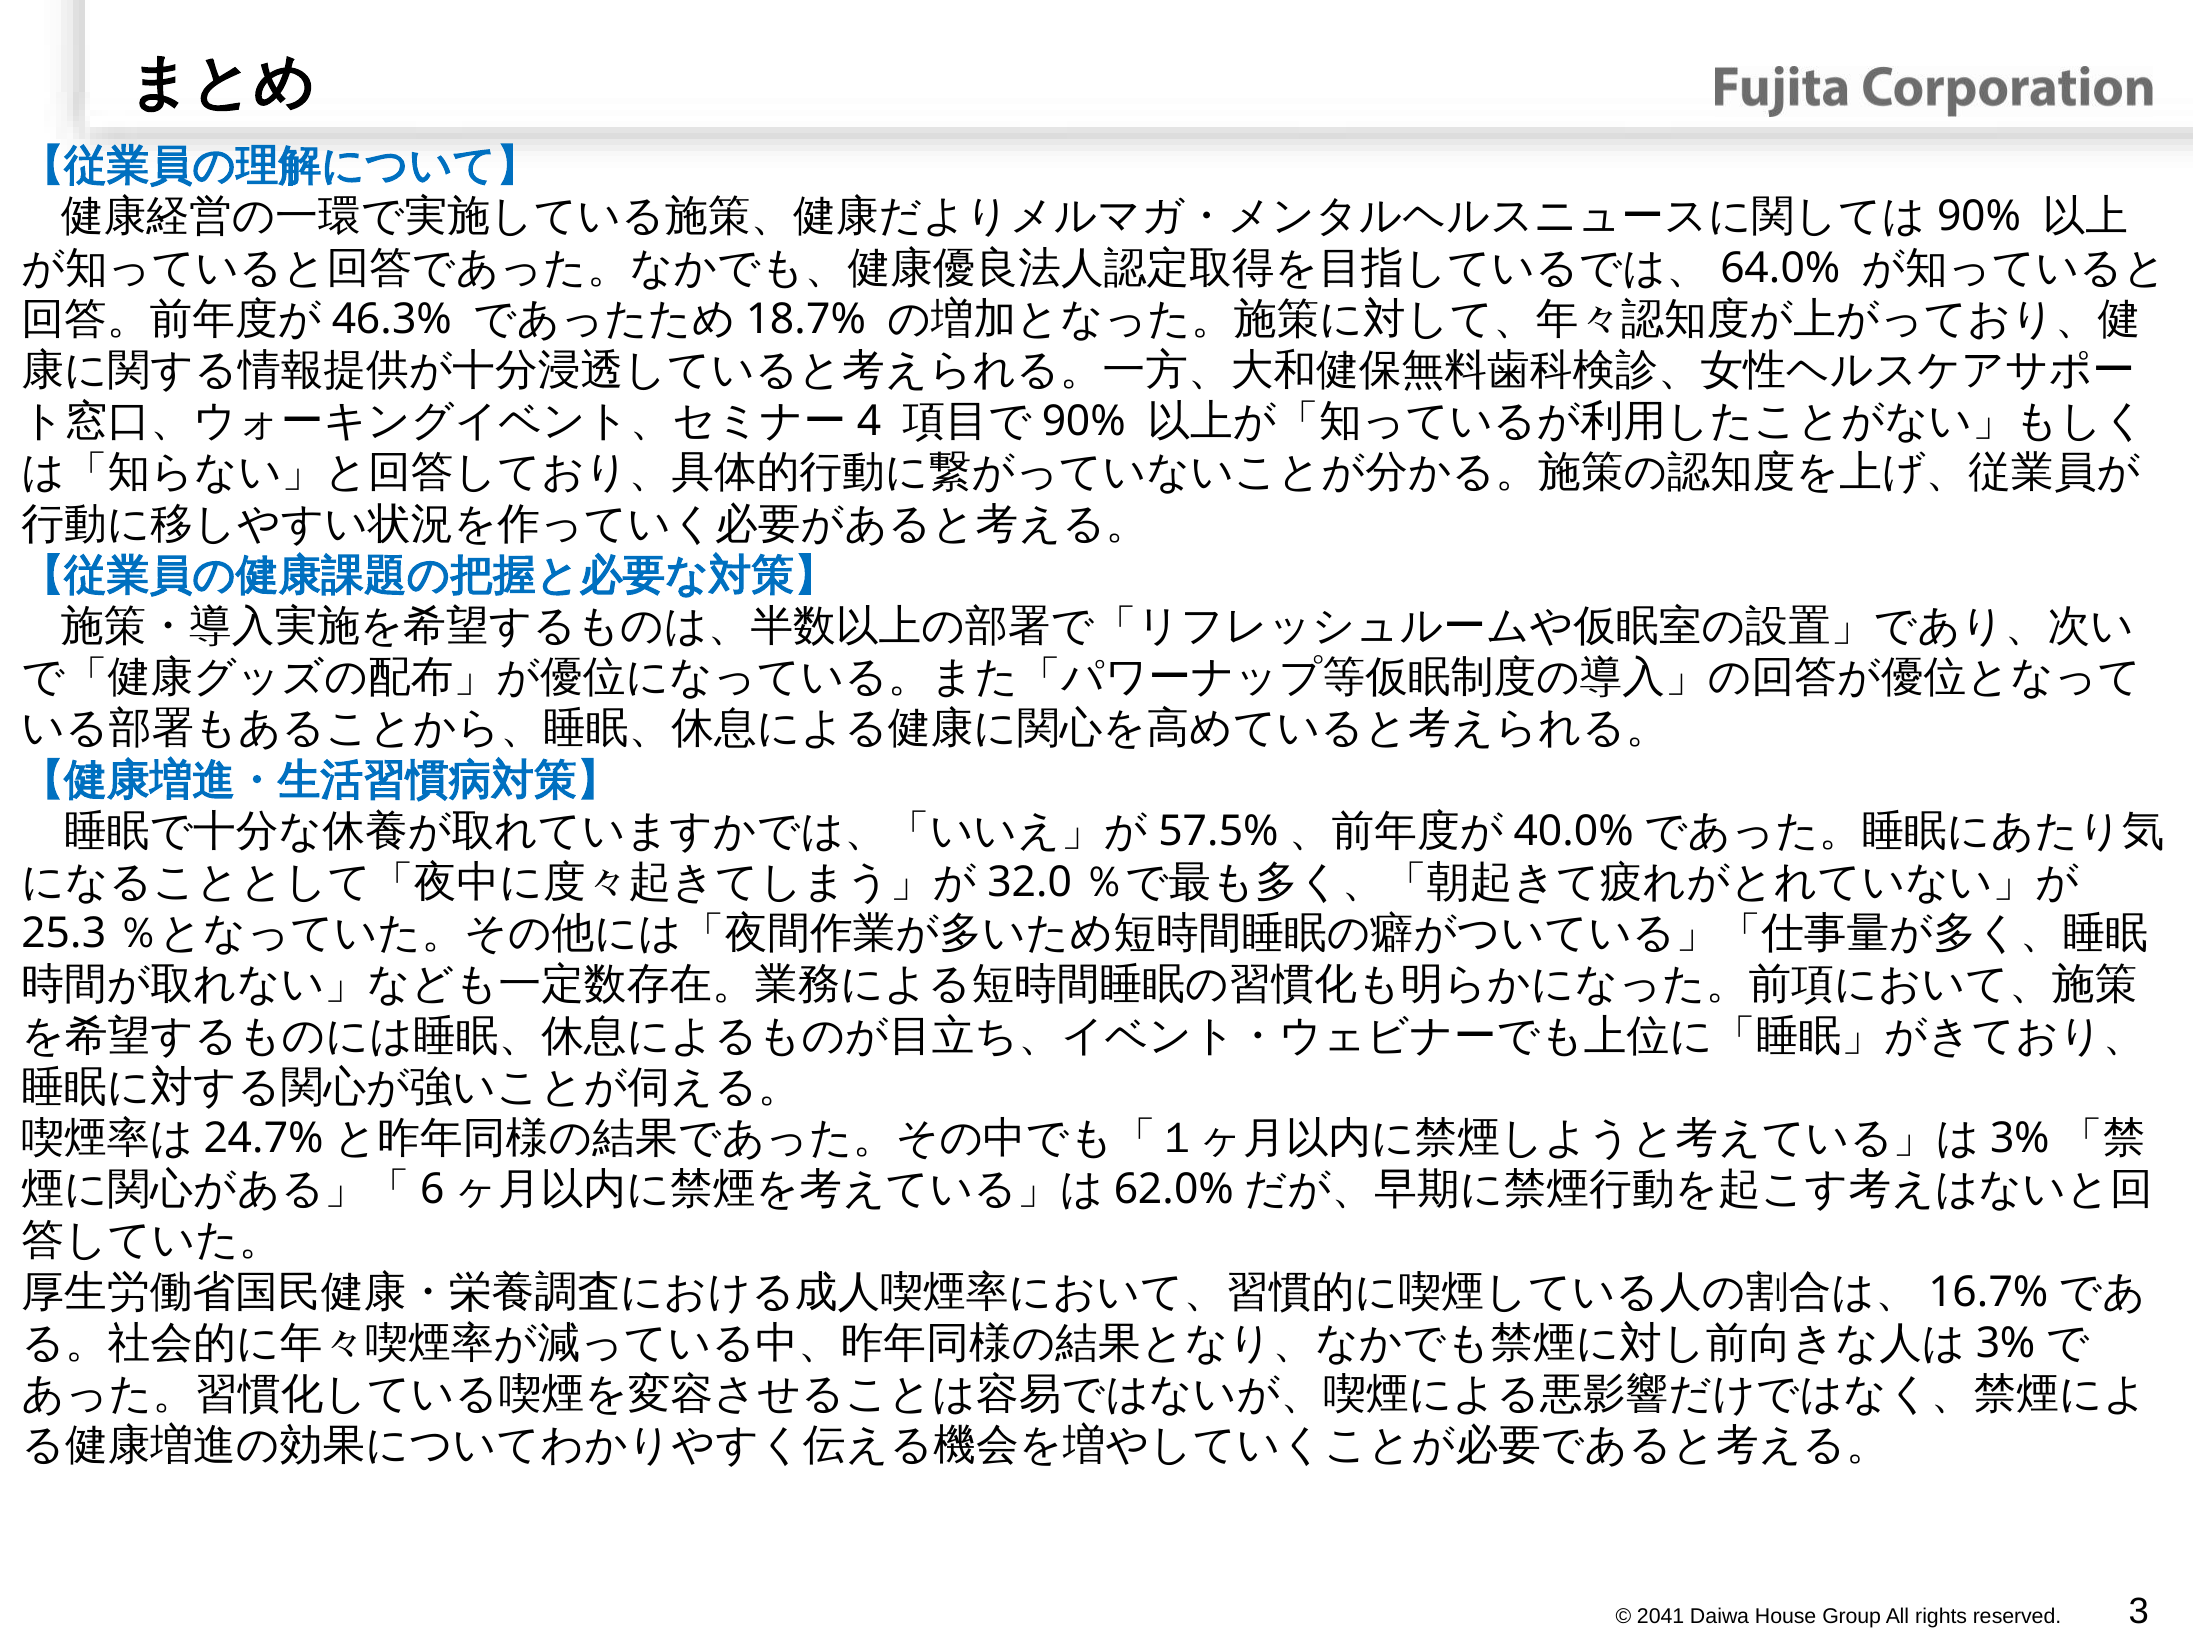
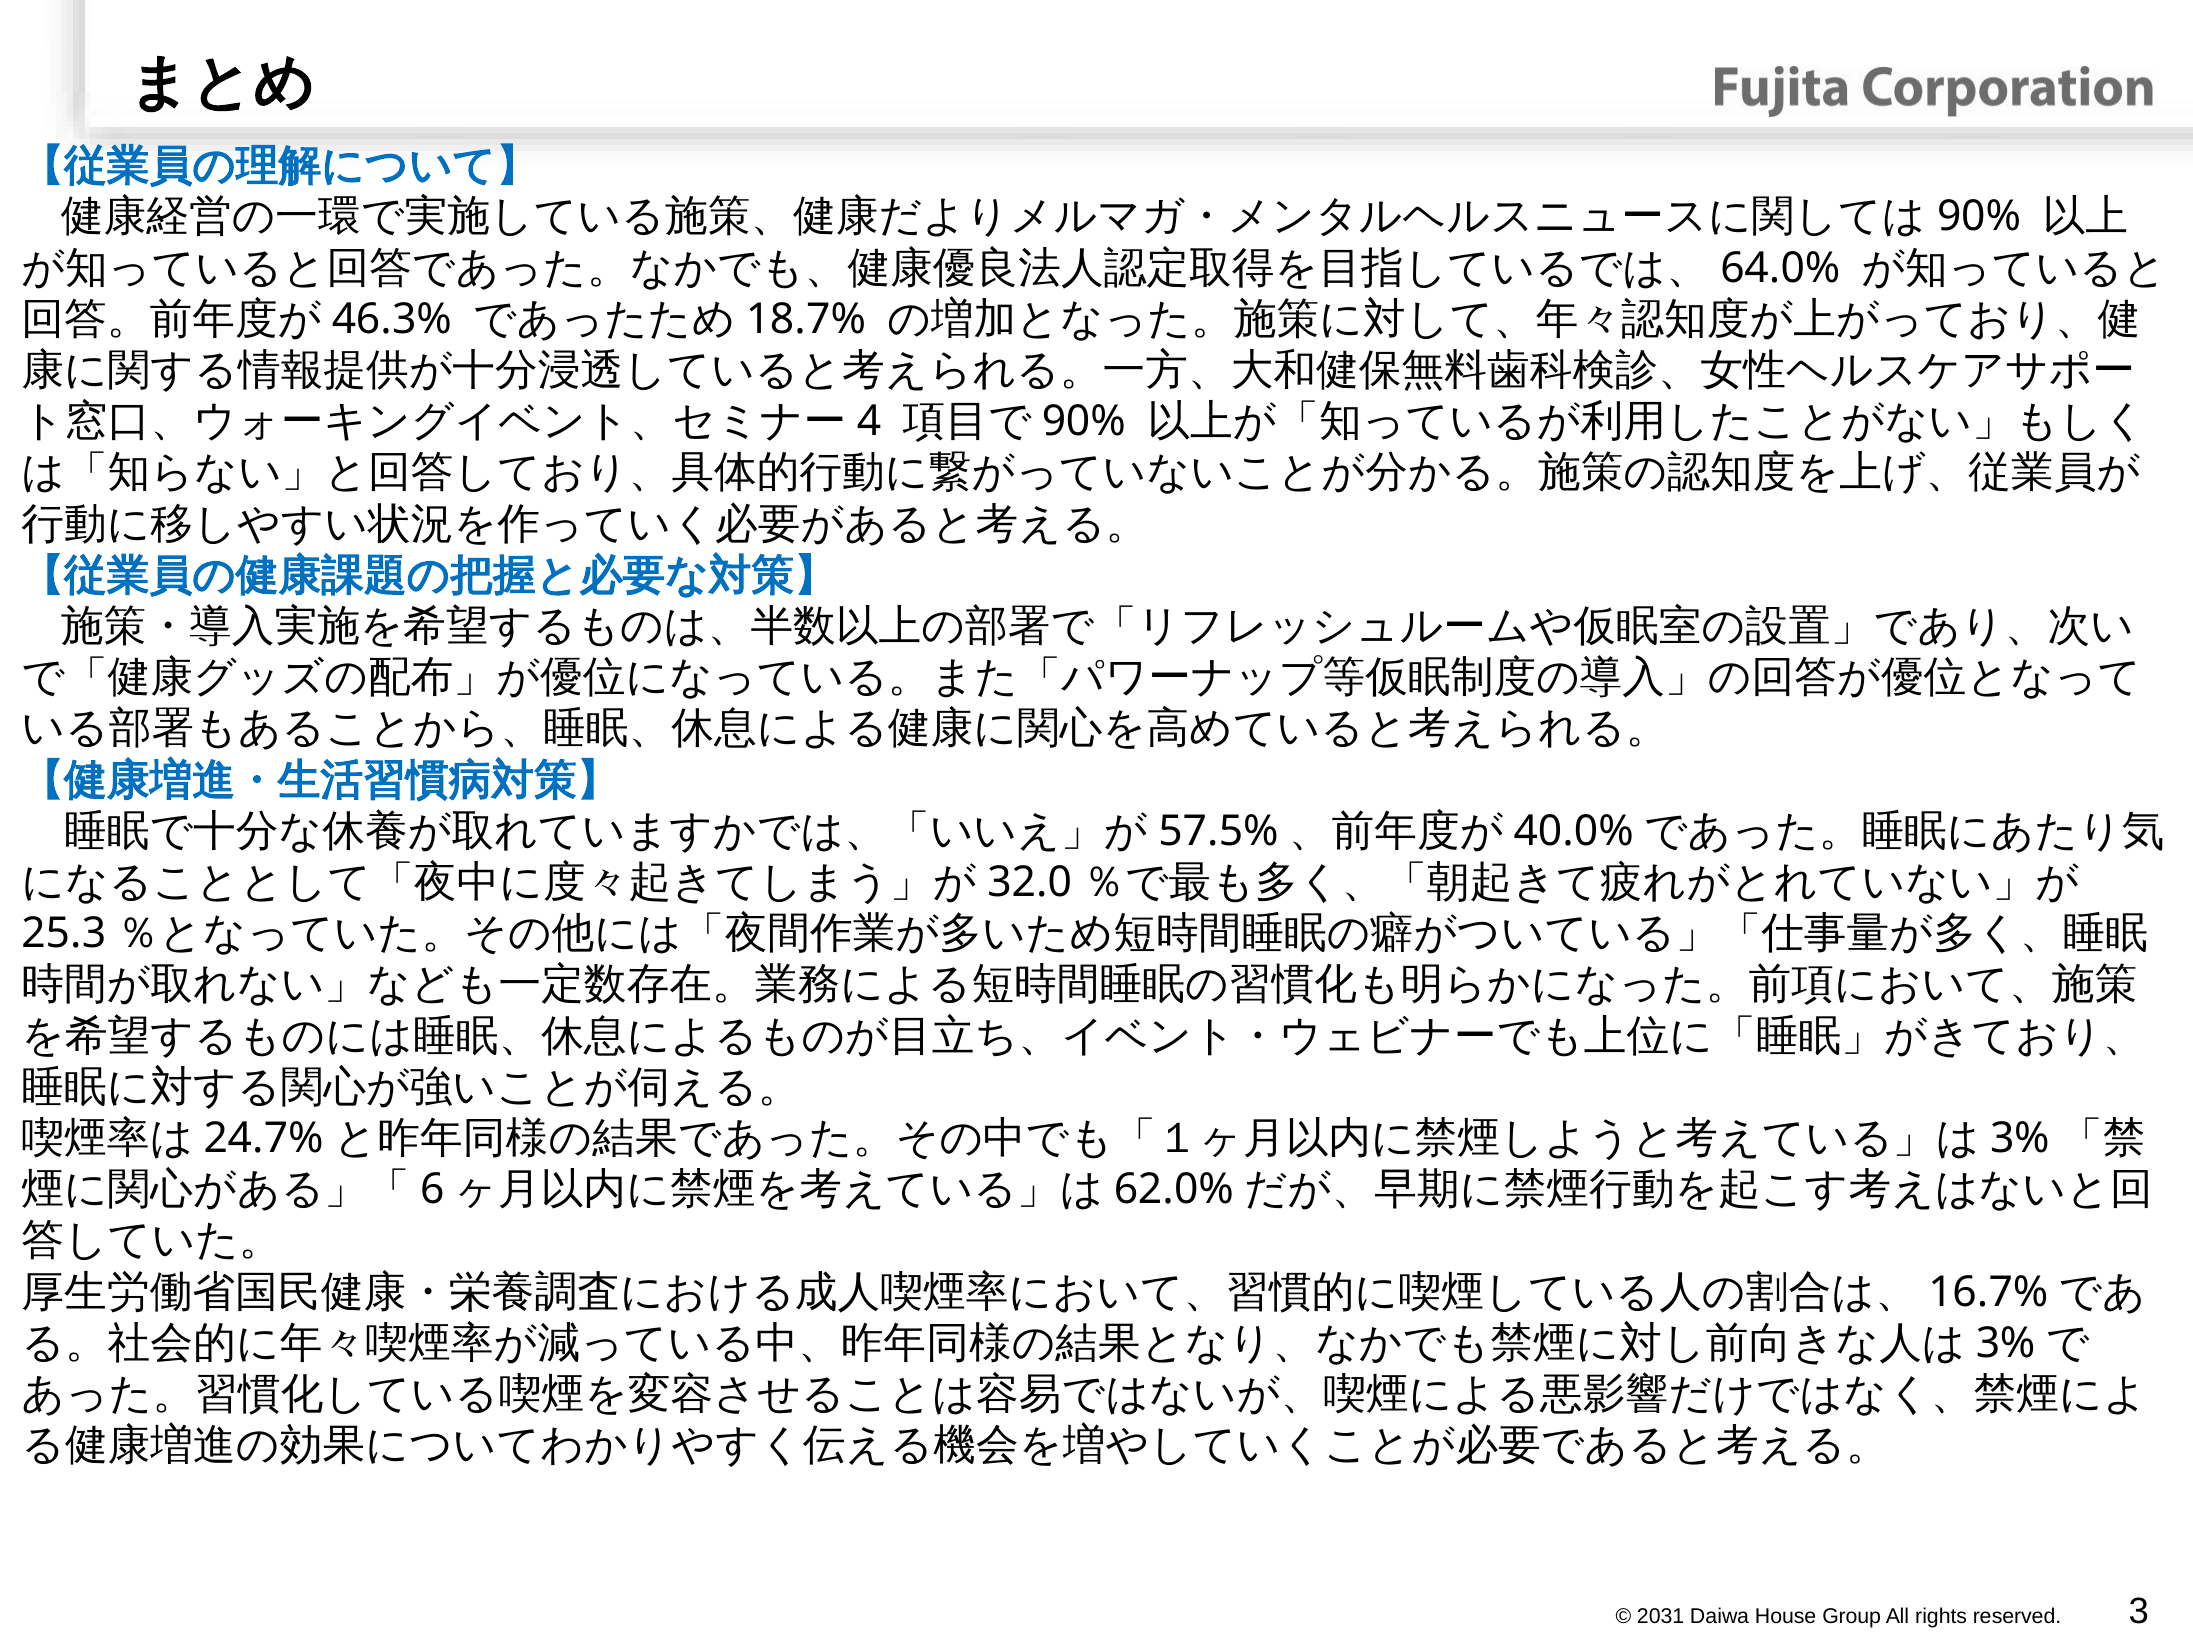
2041: 2041 -> 2031 (1661, 1616)
